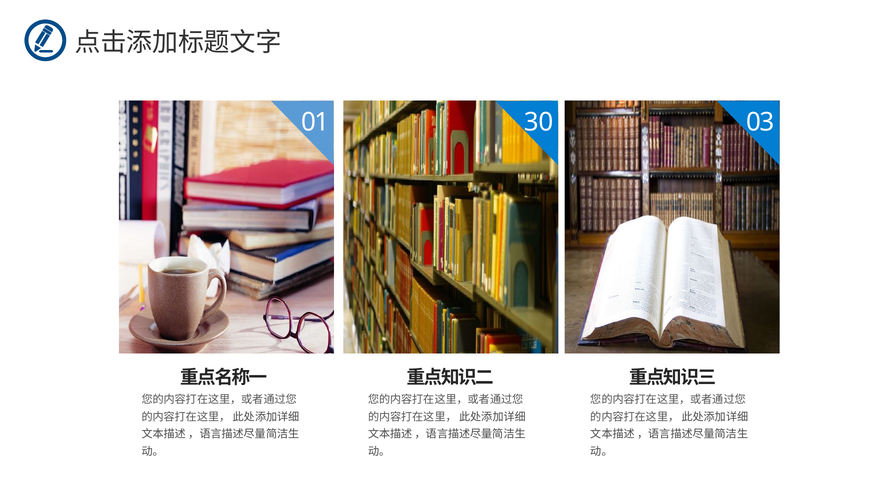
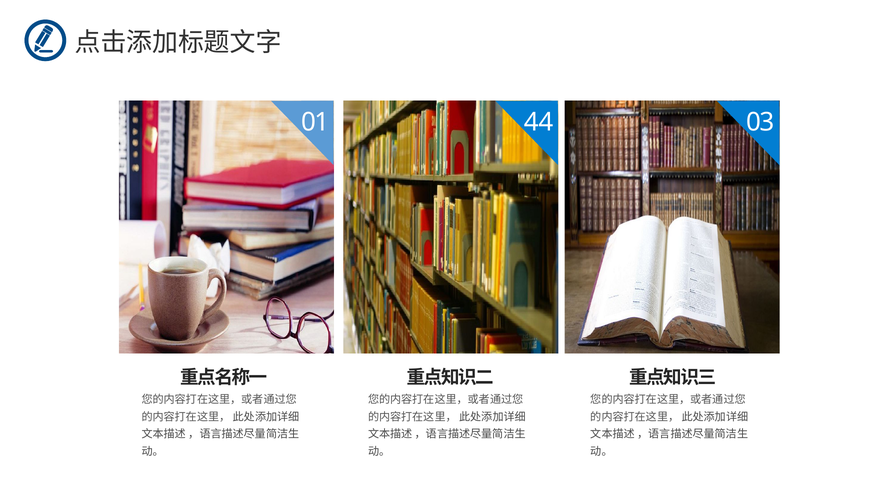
30: 30 -> 44 (539, 122)
